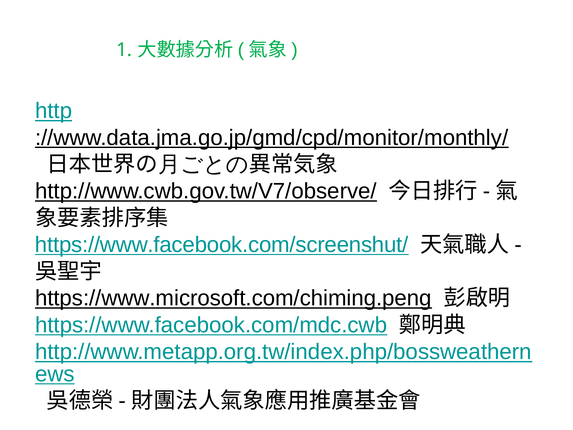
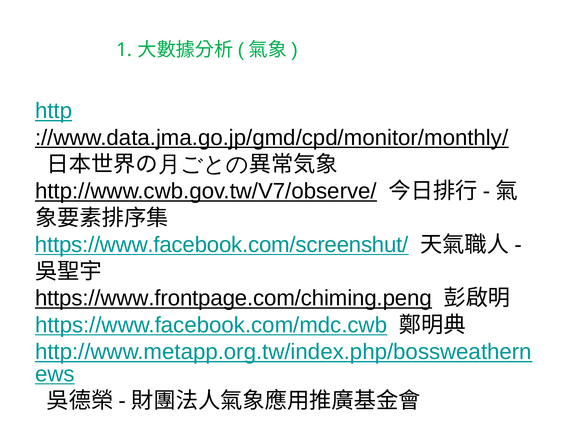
https://www.microsoft.com/chiming.peng: https://www.microsoft.com/chiming.peng -> https://www.frontpage.com/chiming.peng (233, 298)
